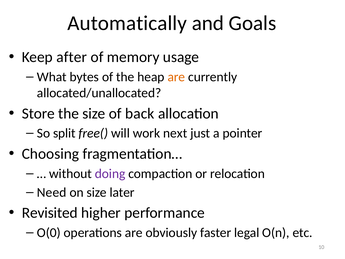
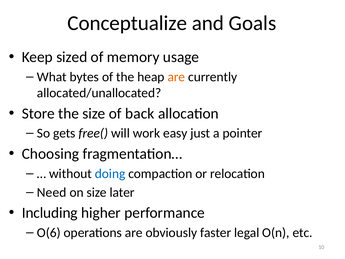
Automatically: Automatically -> Conceptualize (127, 23)
after: after -> sized (72, 57)
split: split -> gets (64, 133)
next: next -> easy (175, 133)
doing colour: purple -> blue (110, 173)
Revisited: Revisited -> Including (50, 213)
O(0: O(0 -> O(6 (49, 232)
